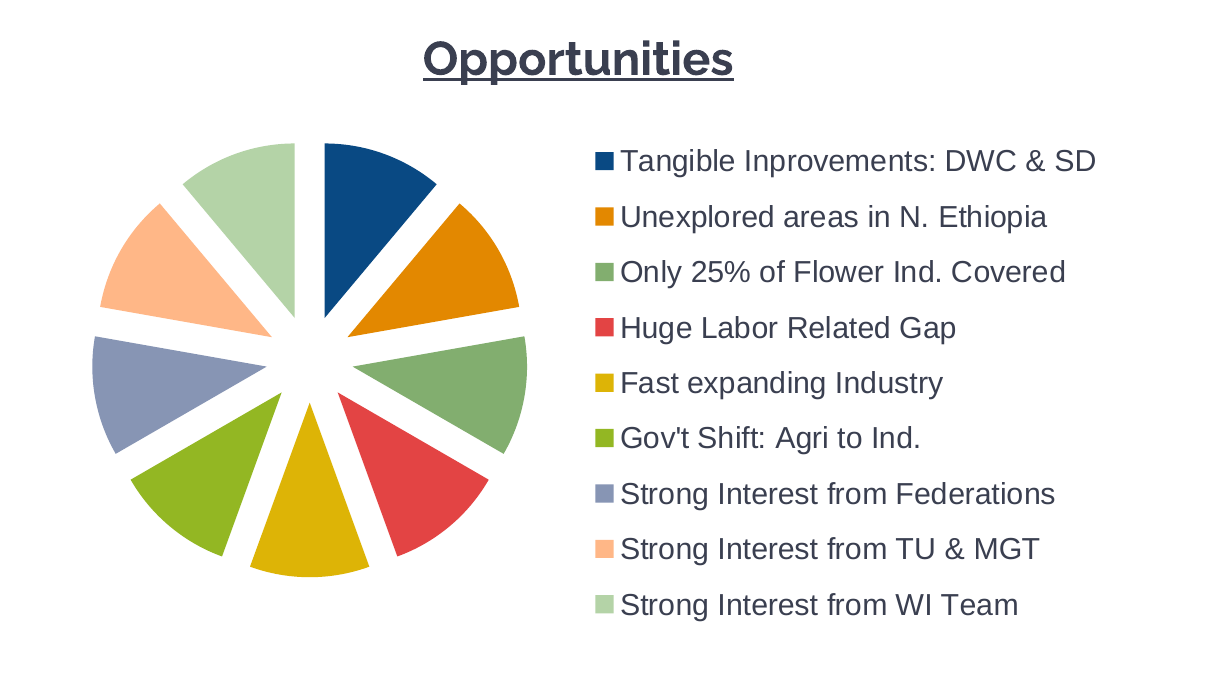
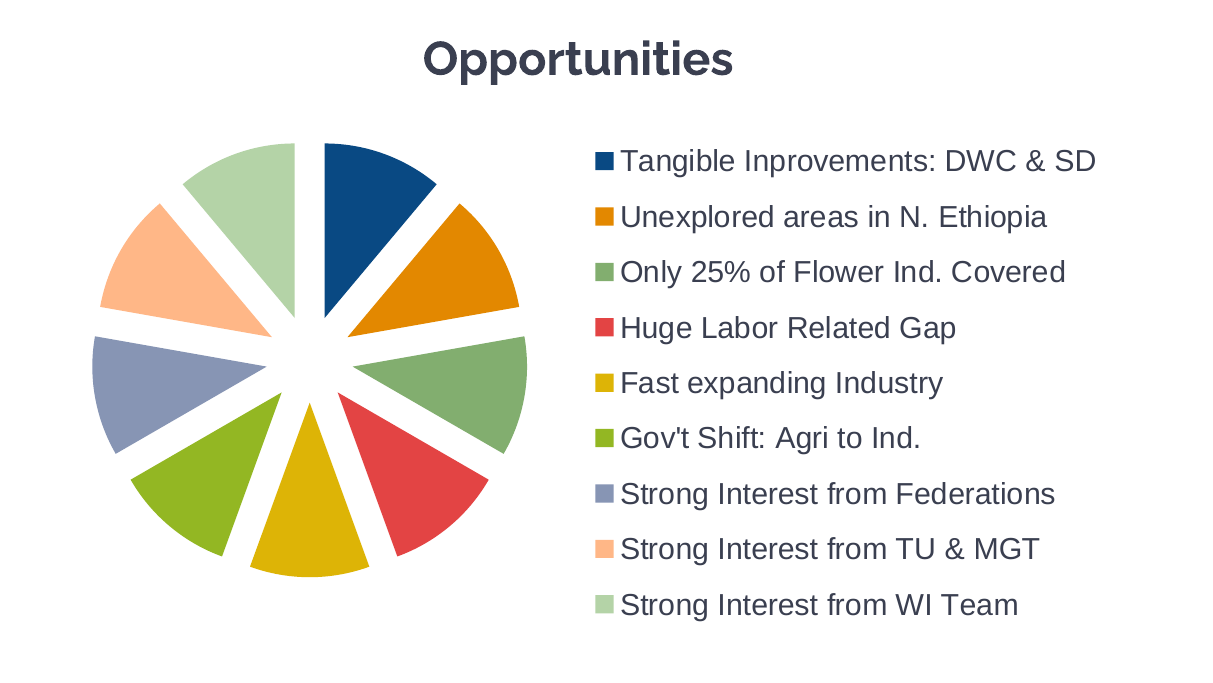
Opportunities underline: present -> none (578, 59)
